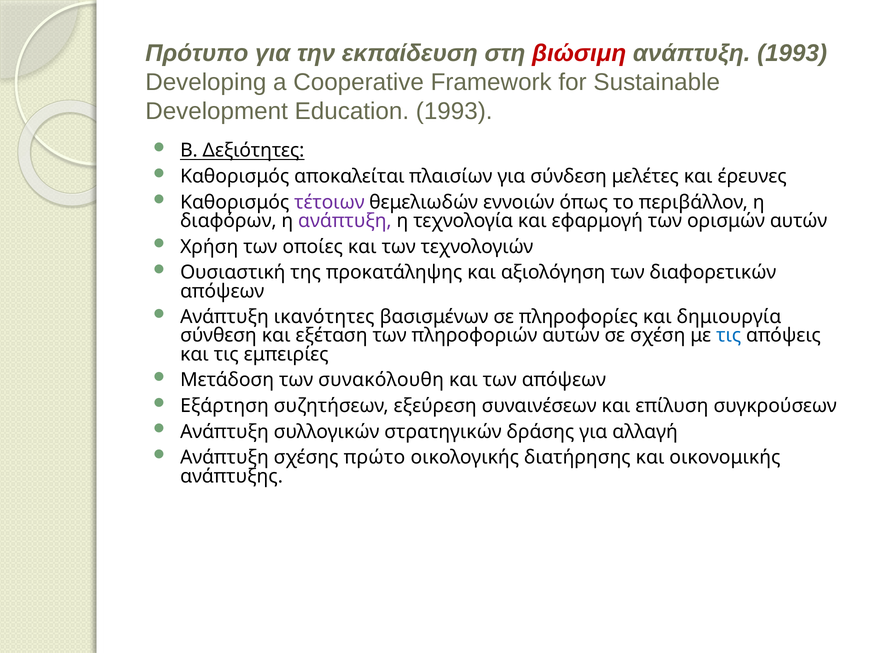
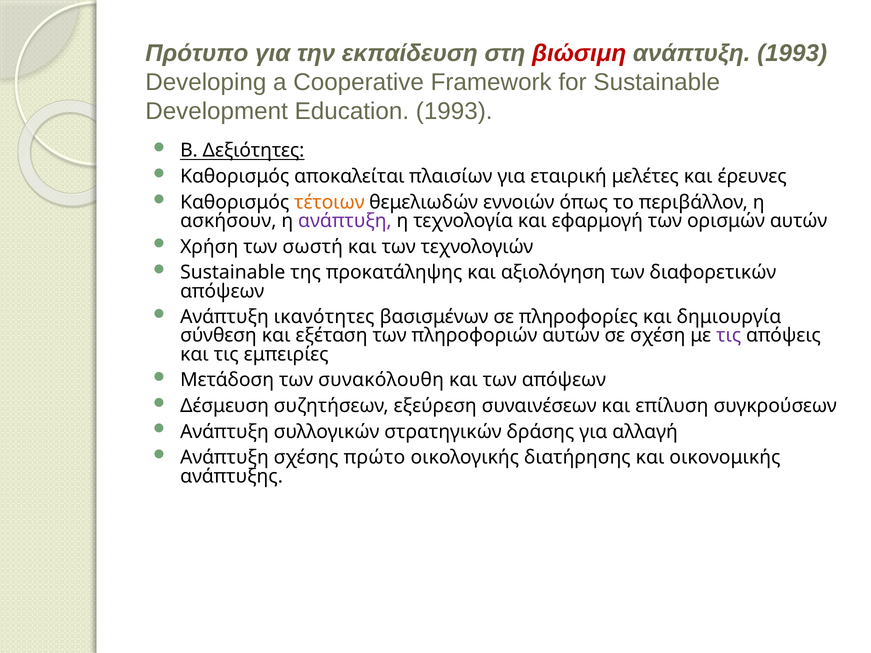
σύνδεση: σύνδεση -> εταιρική (569, 177)
τέτοιων colour: purple -> orange (329, 202)
διαφόρων: διαφόρων -> ασκήσουν (228, 221)
οποίες: οποίες -> σωστή (313, 247)
Ουσιαστική: Ουσιαστική -> Sustainable (233, 273)
τις colour: blue -> purple (729, 336)
Εξάρτηση: Εξάρτηση -> Δέσμευση (225, 406)
